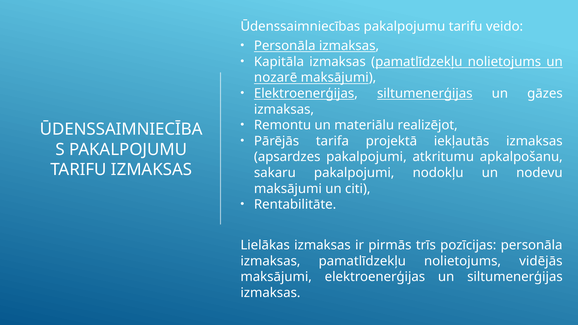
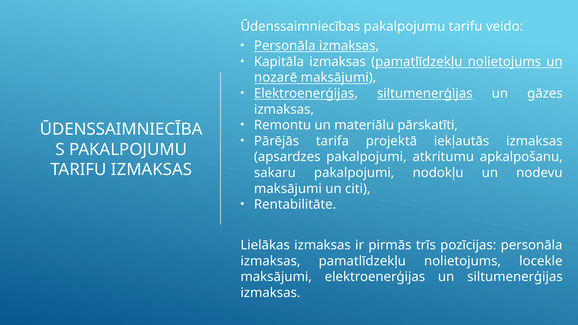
realizējot: realizējot -> pārskatīti (428, 125)
vidējās: vidējās -> locekle (541, 261)
